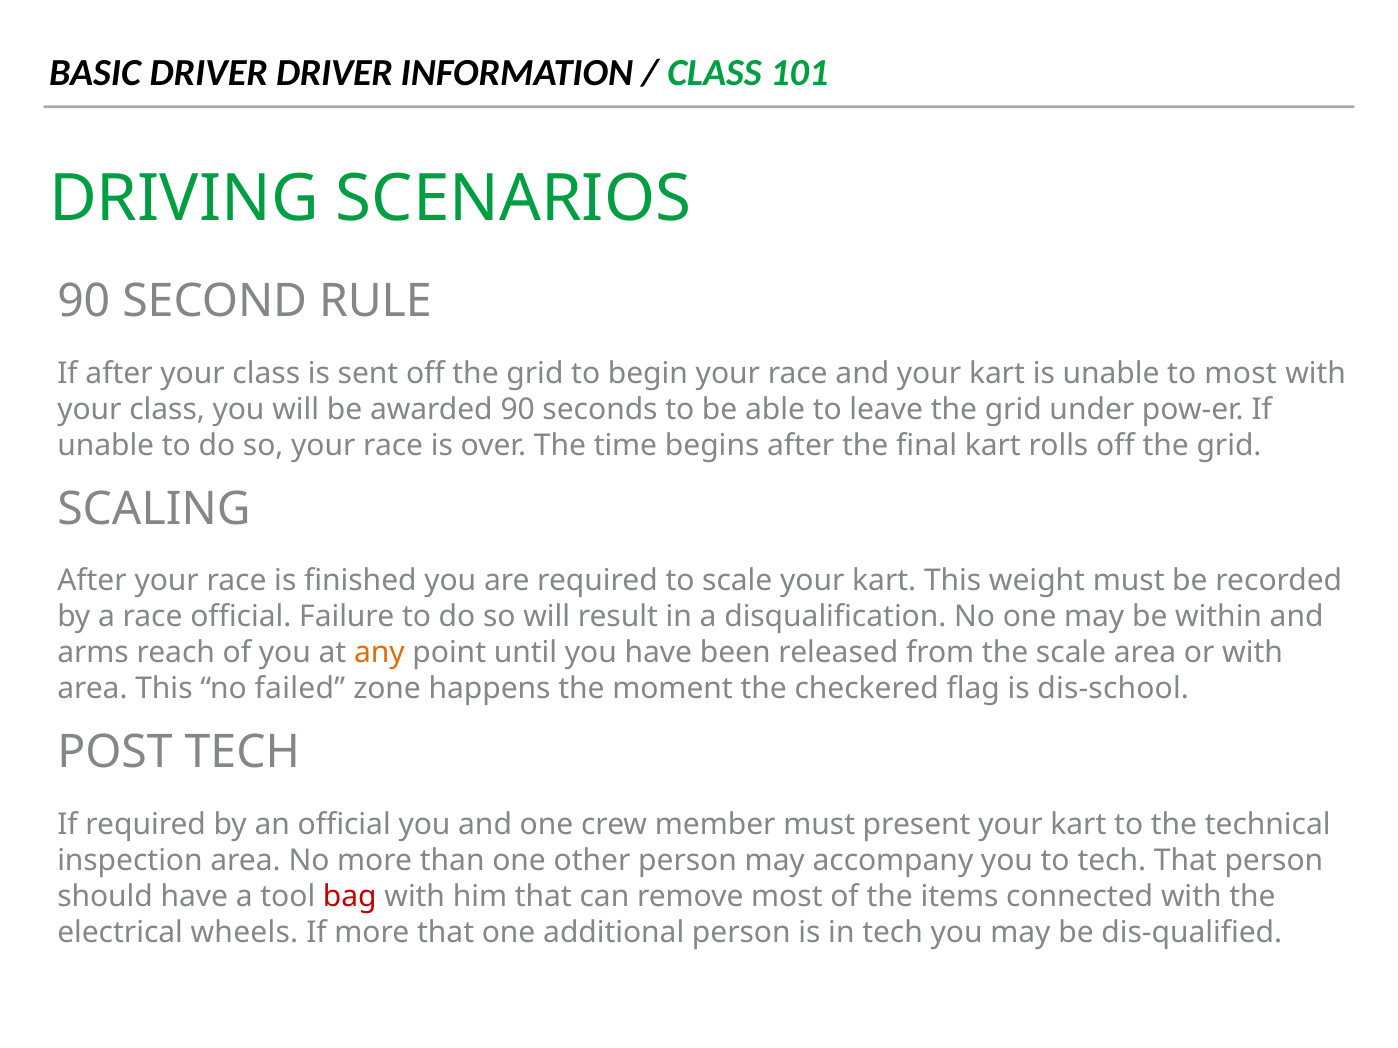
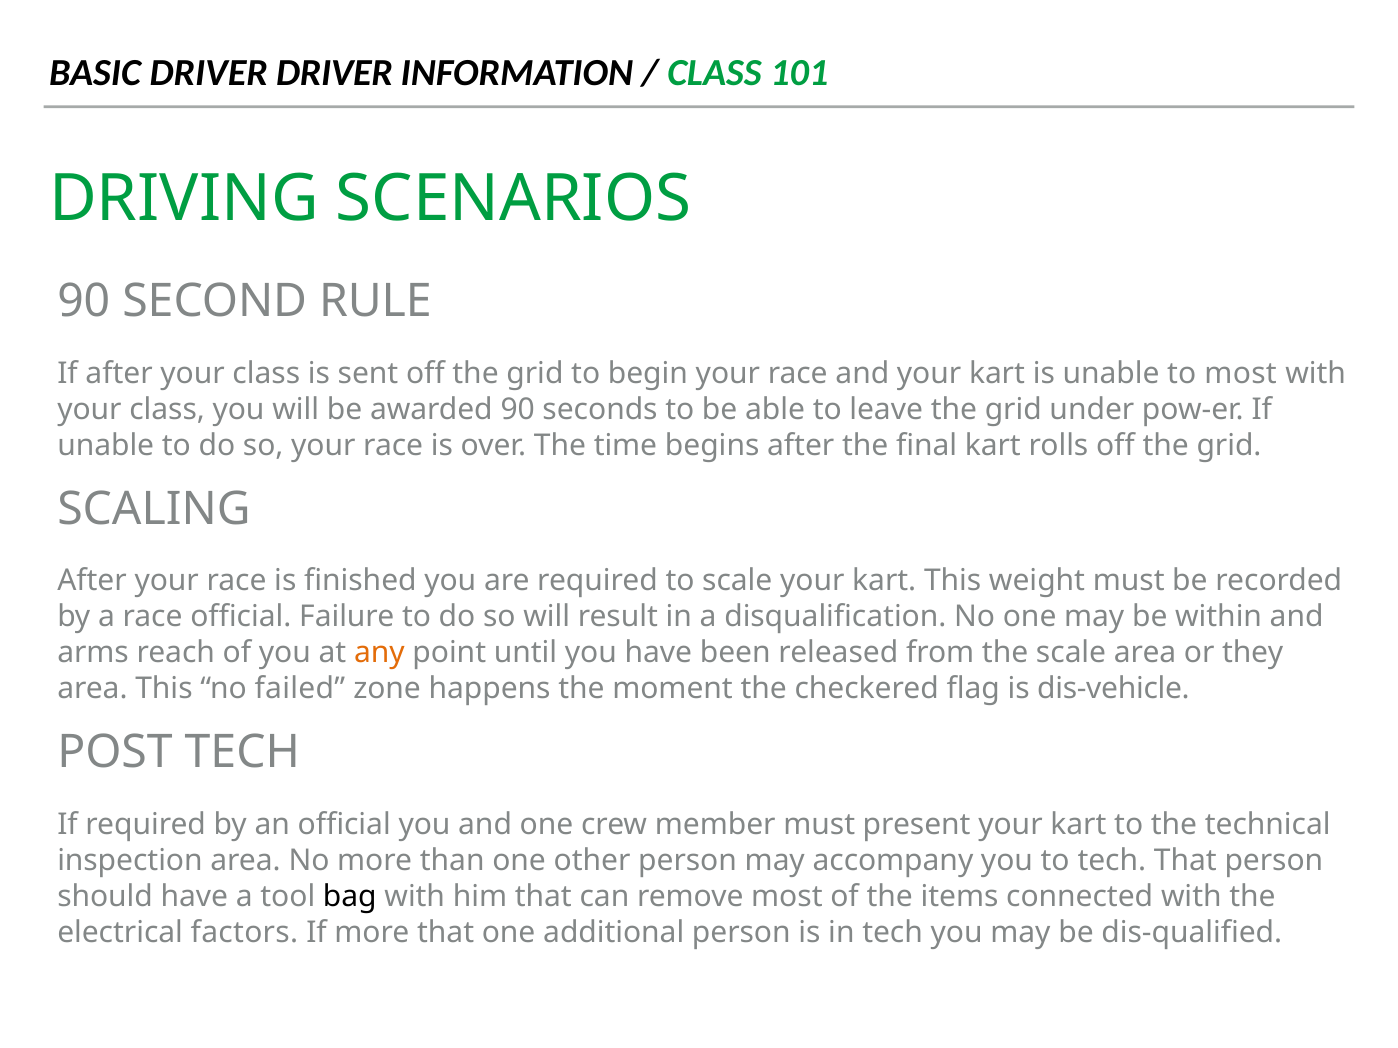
or with: with -> they (1253, 653)
dis-school: dis-school -> dis-vehicle (1113, 689)
bag colour: red -> black (350, 897)
wheels: wheels -> factors (244, 933)
